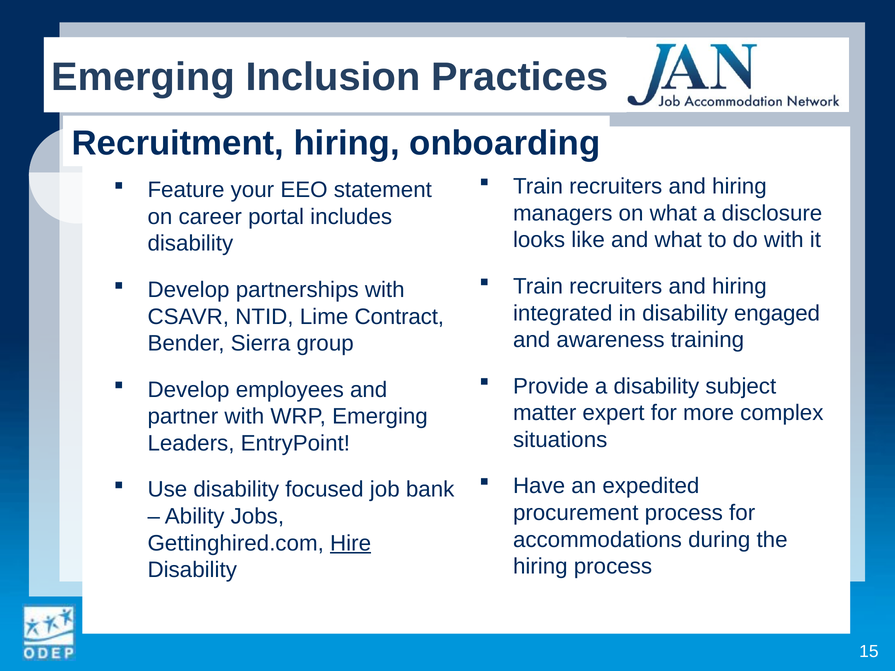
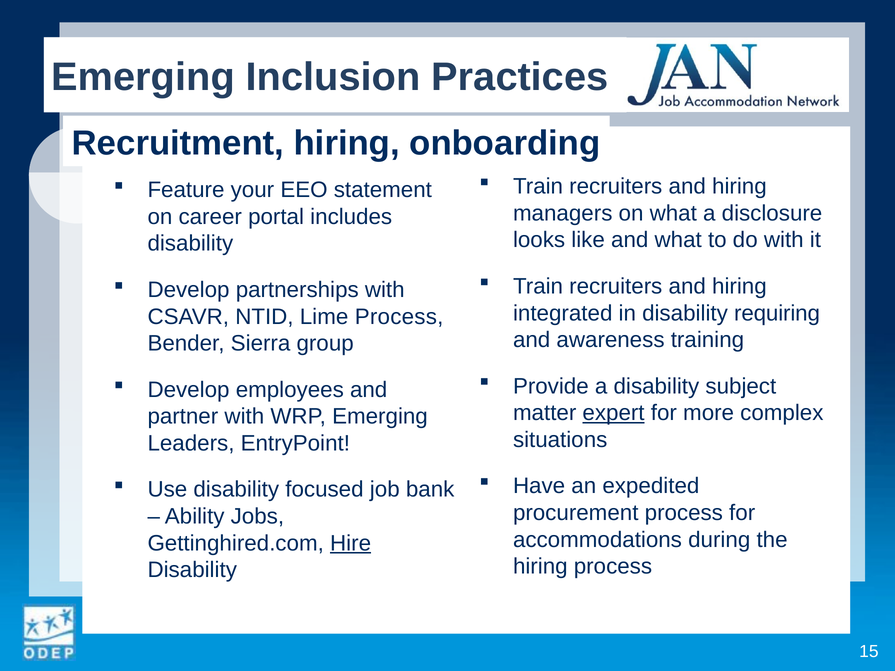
engaged: engaged -> requiring (777, 313)
Lime Contract: Contract -> Process (399, 317)
expert underline: none -> present (614, 413)
